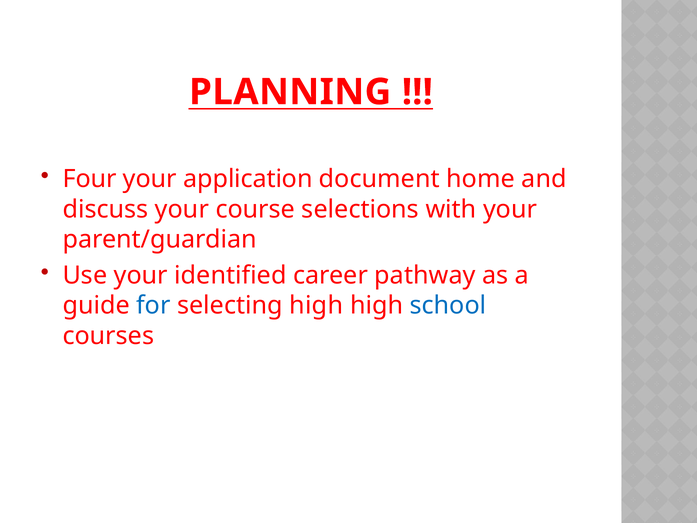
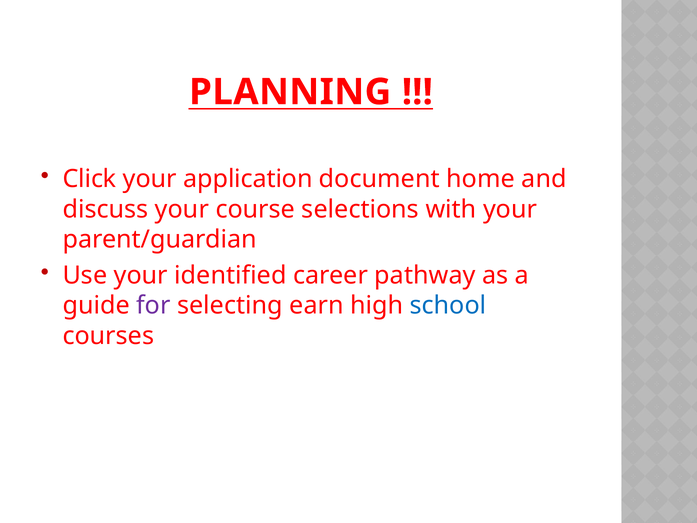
Four: Four -> Click (90, 179)
for colour: blue -> purple (153, 306)
selecting high: high -> earn (316, 306)
